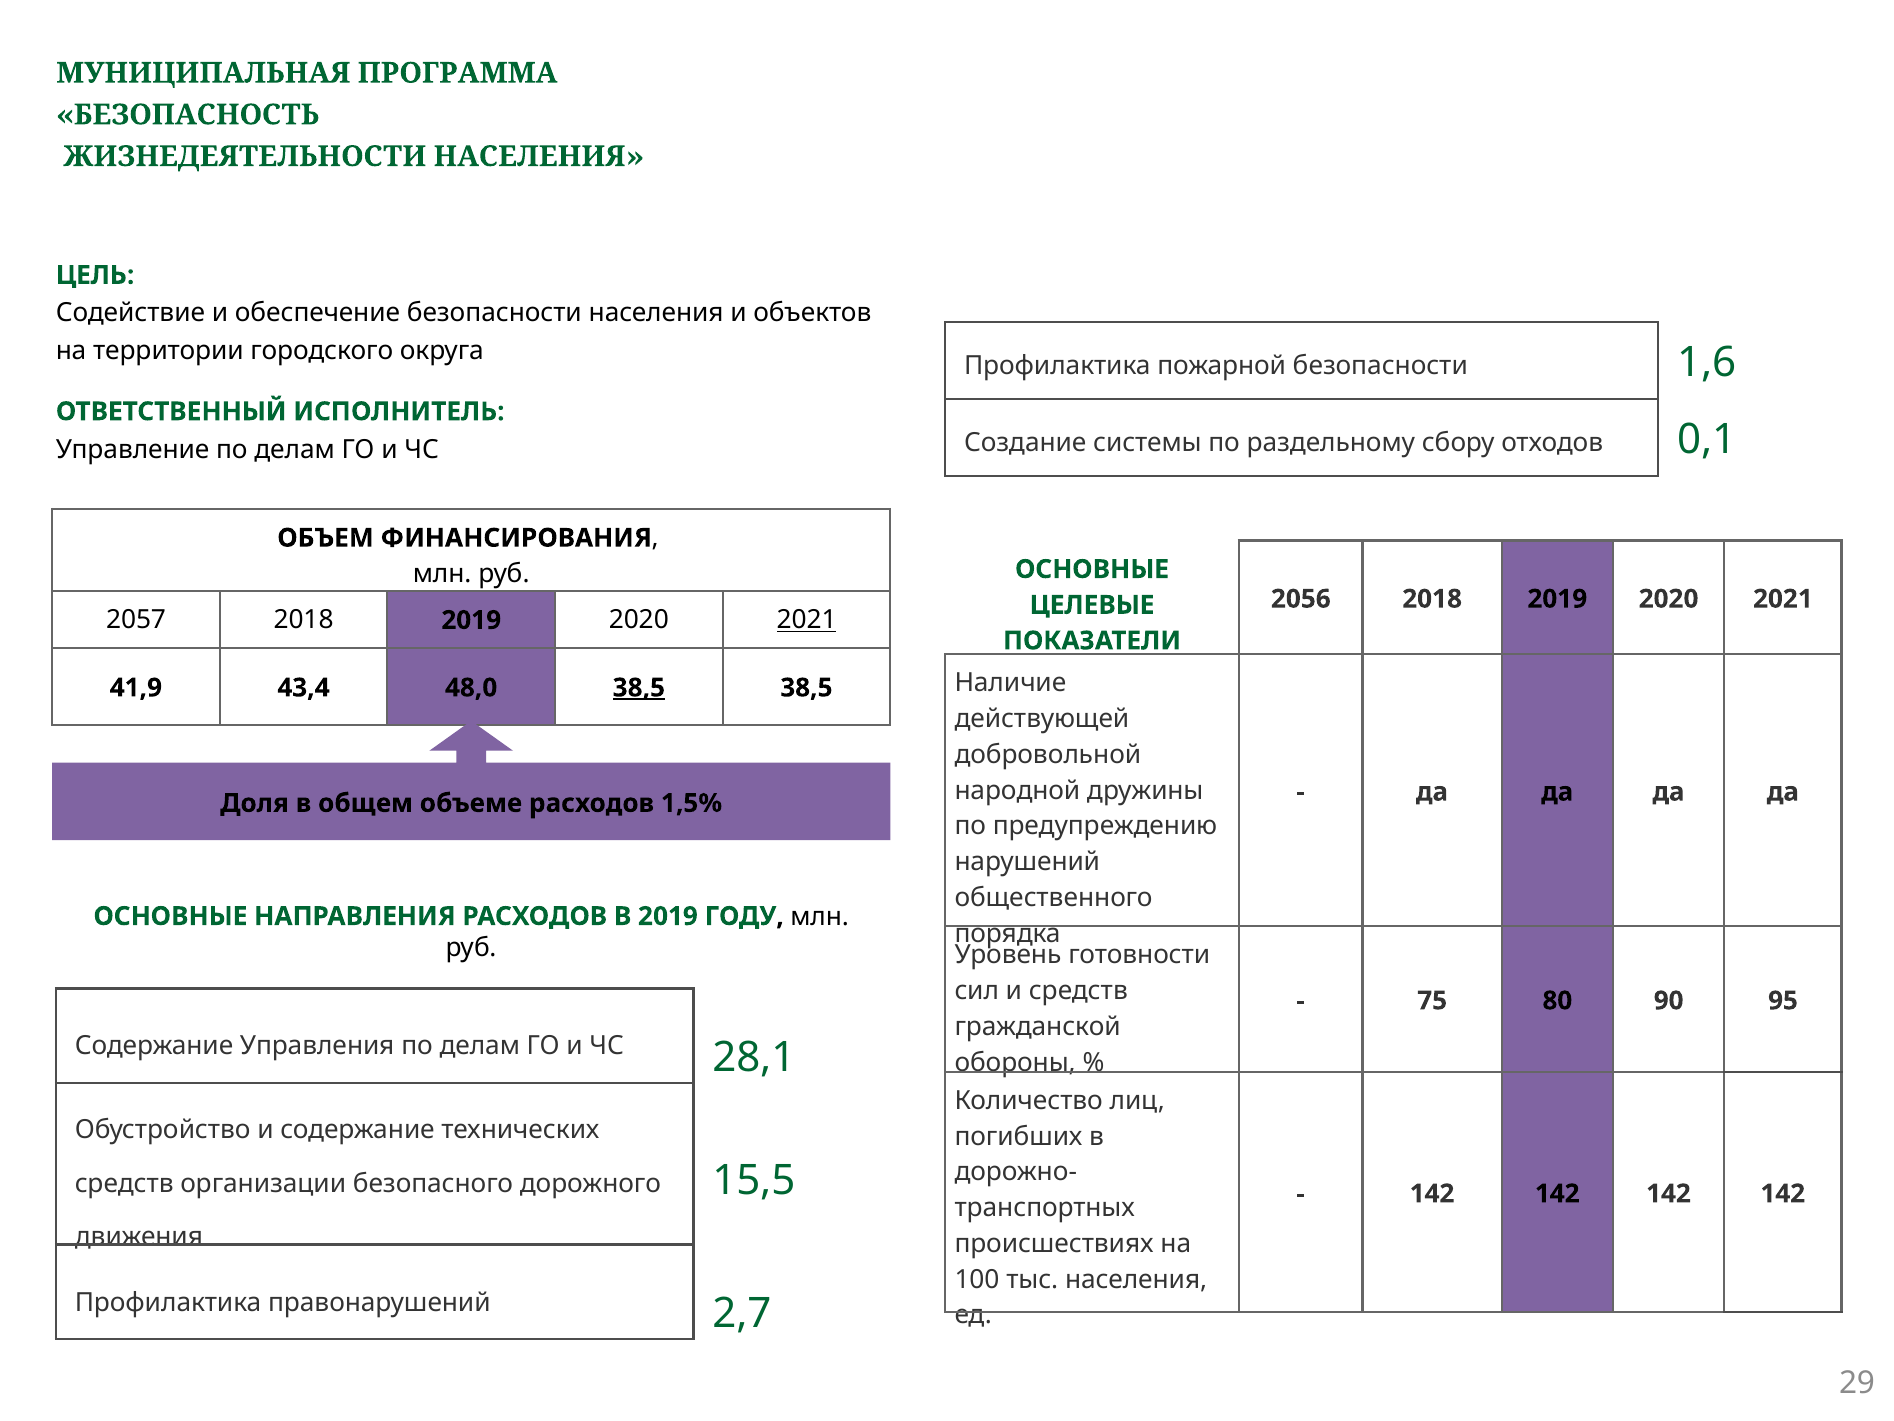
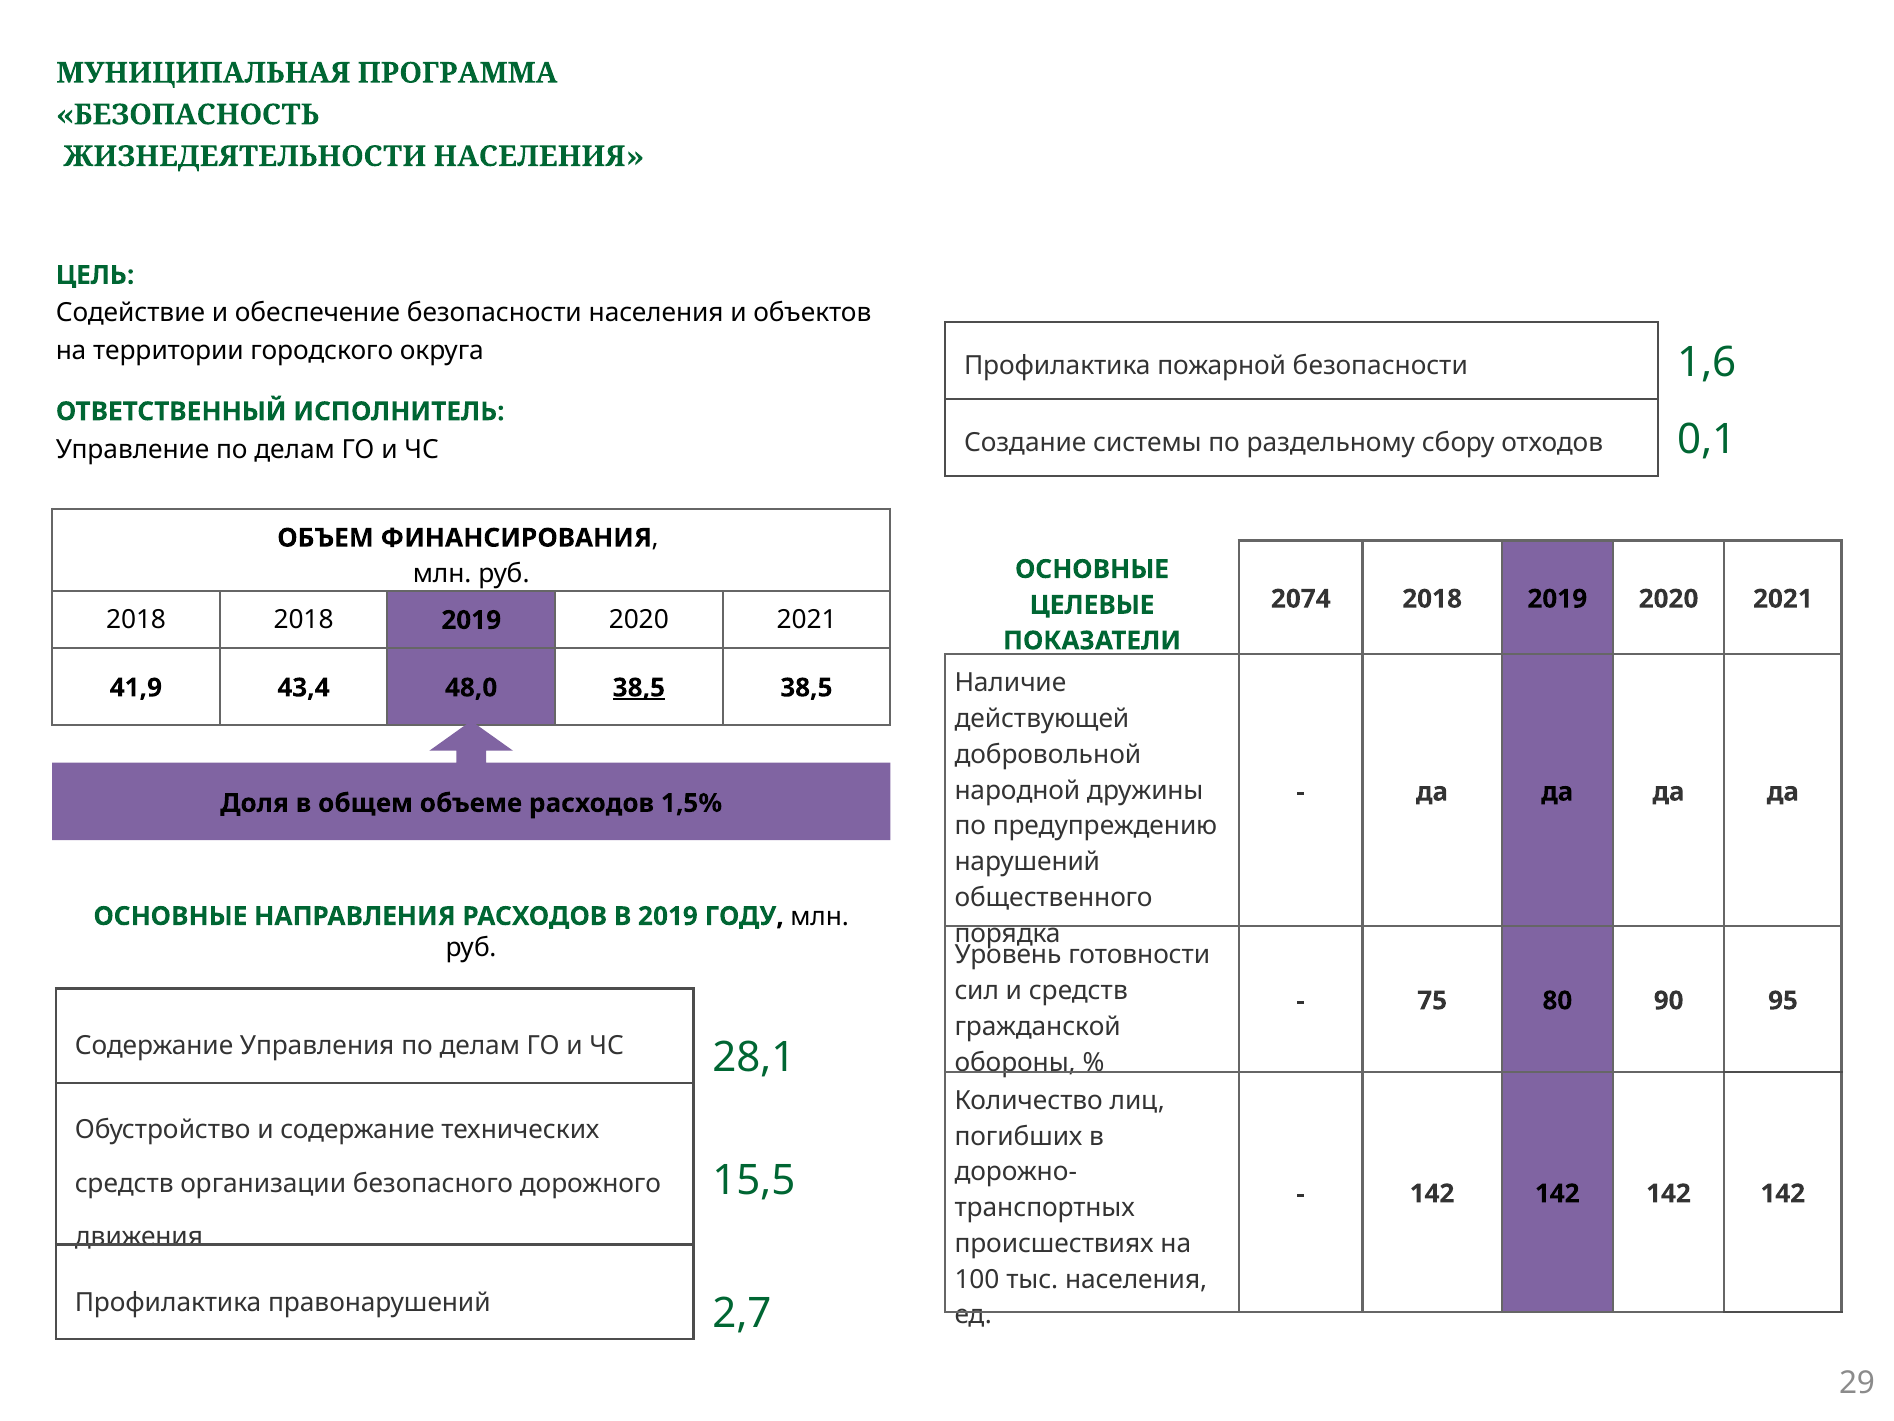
2056: 2056 -> 2074 (1301, 599)
2057: 2057 -> 2018 (136, 620)
2021 underline: present -> none (807, 620)
